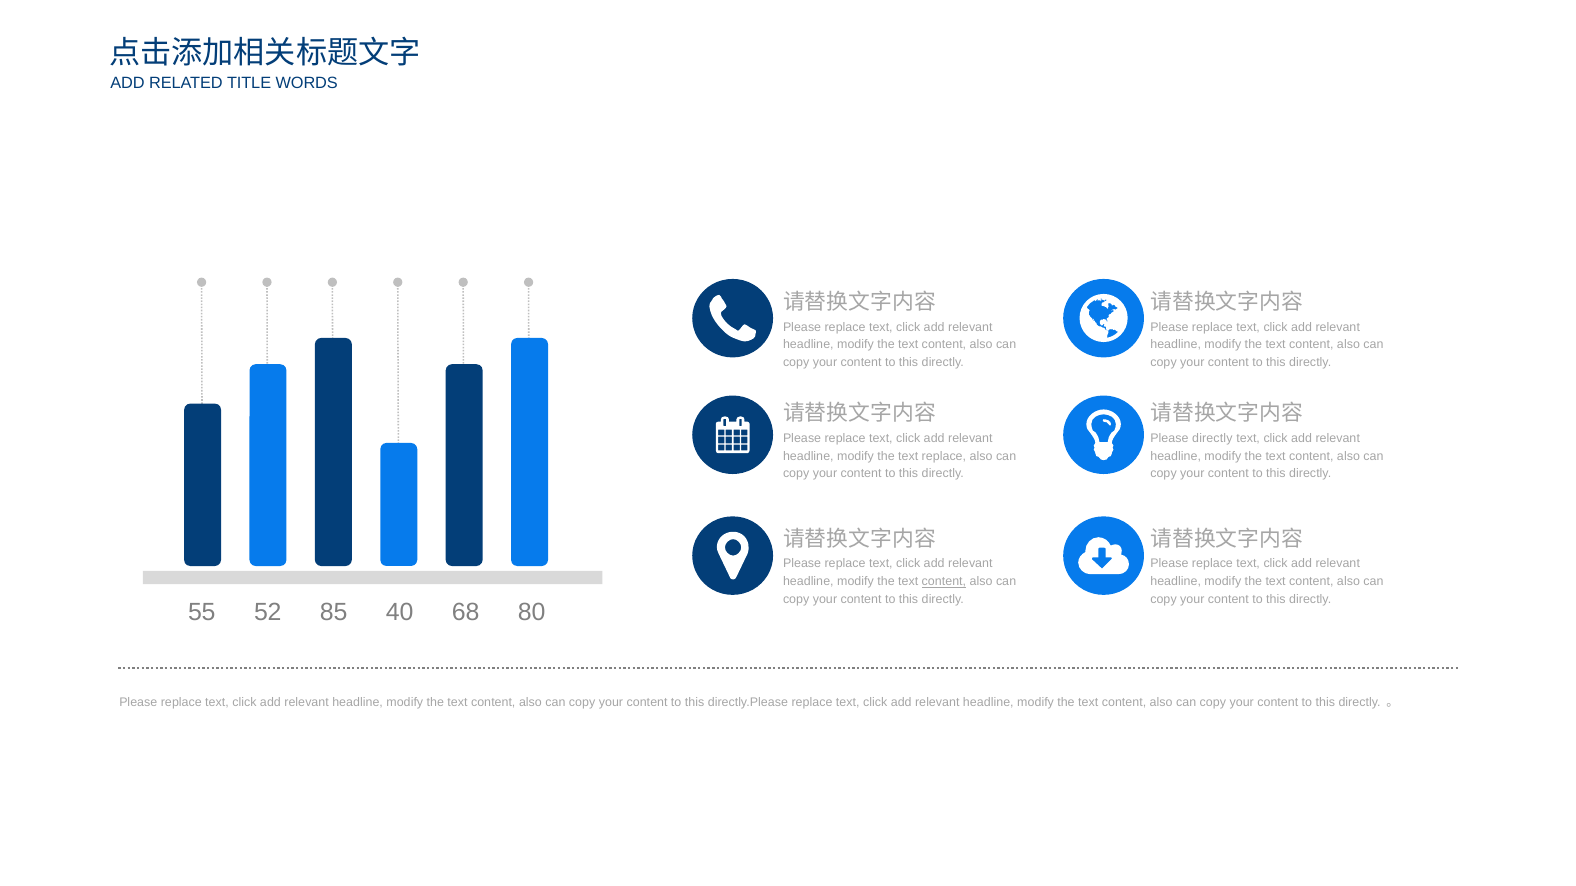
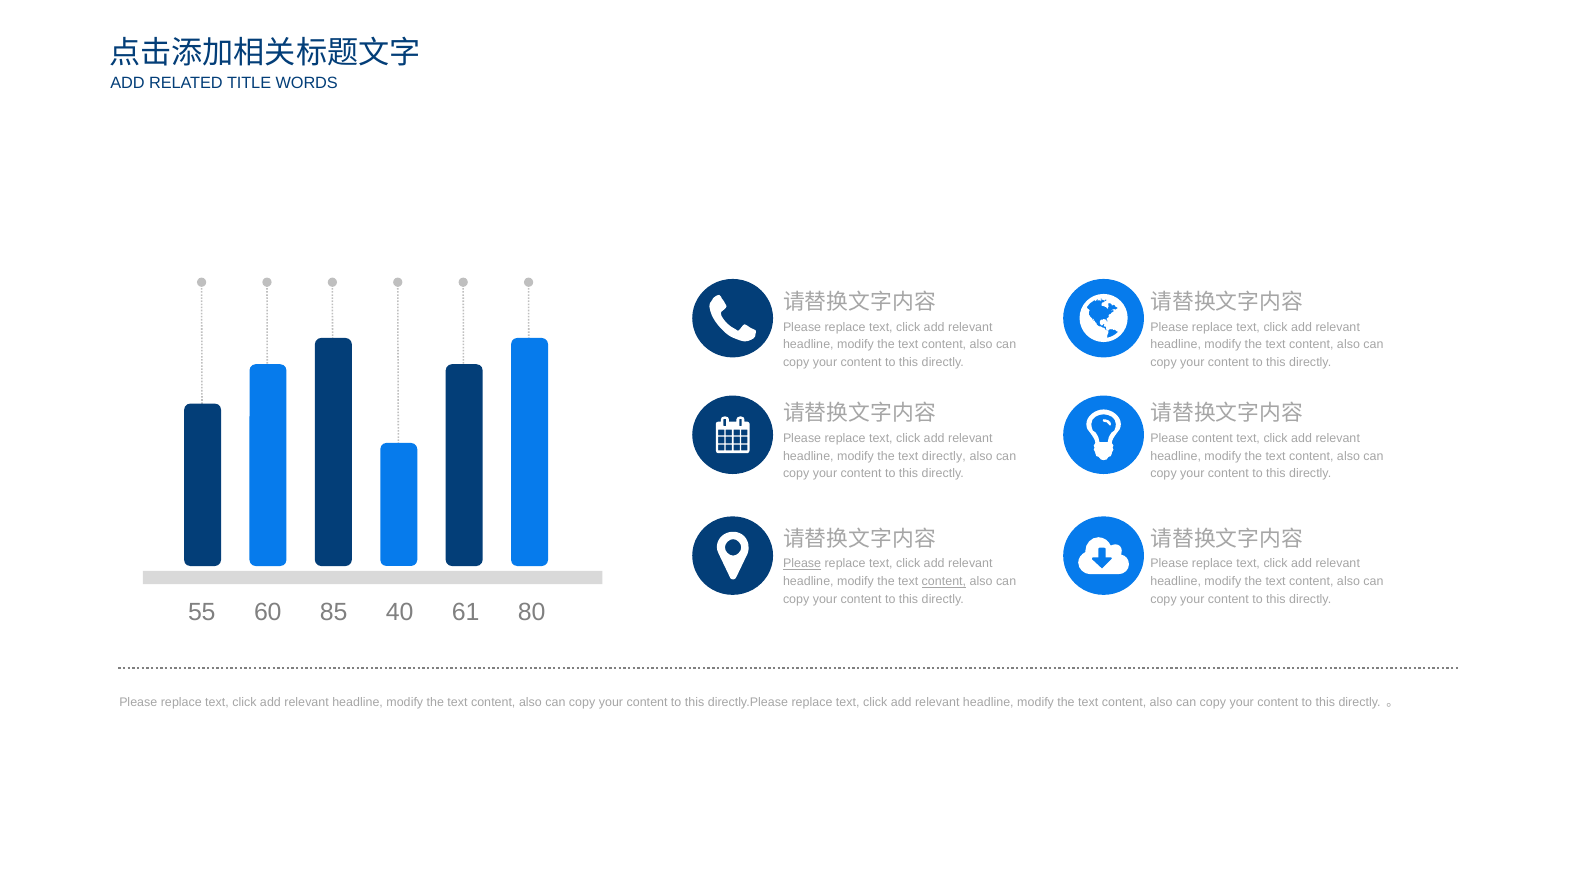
Please directly: directly -> content (1212, 438)
text replace: replace -> directly (944, 456)
Please underline: none -> present (802, 564)
52: 52 -> 60 (268, 612)
68: 68 -> 61 (466, 612)
